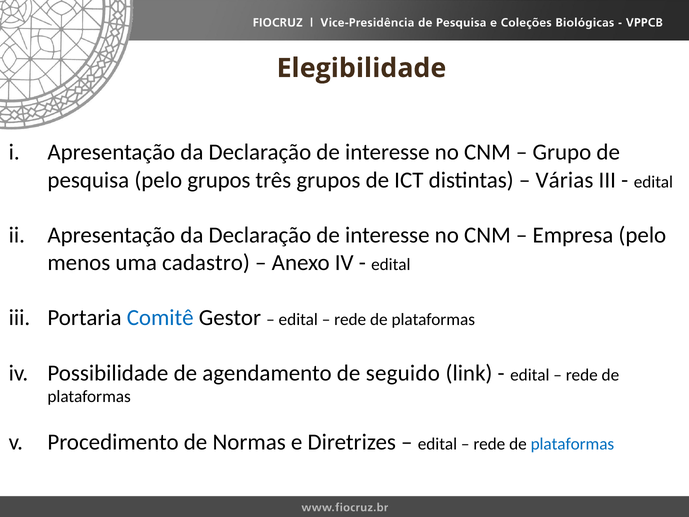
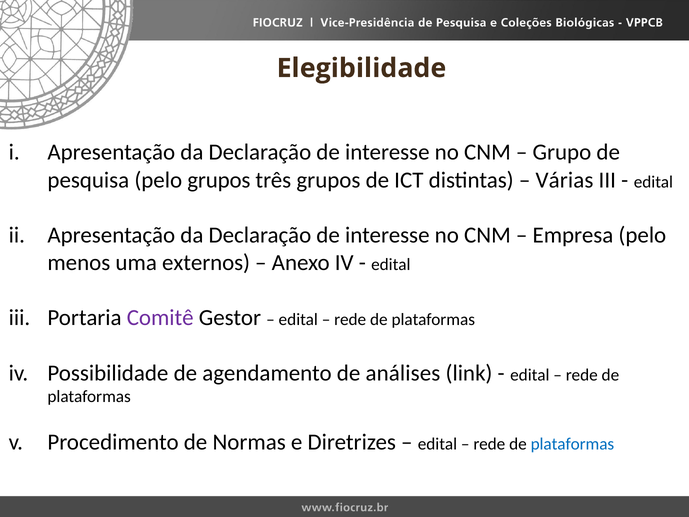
cadastro: cadastro -> externos (206, 263)
Comitê colour: blue -> purple (160, 318)
seguido: seguido -> análises (403, 373)
